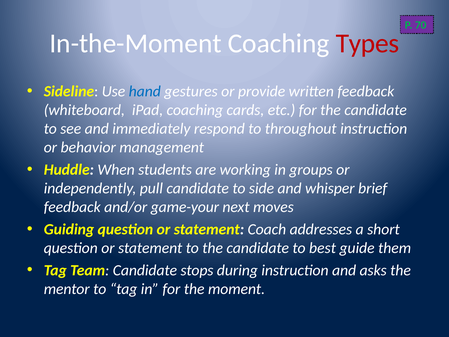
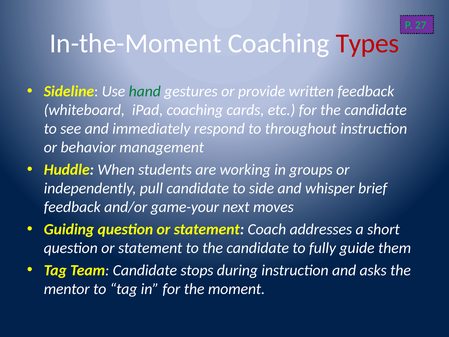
70: 70 -> 27 (421, 25)
hand colour: blue -> green (145, 91)
best: best -> fully (323, 248)
